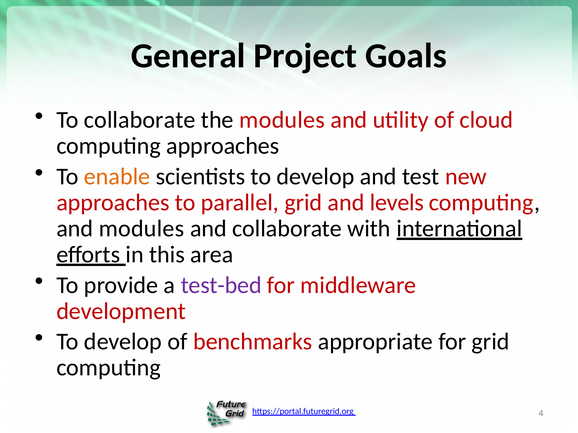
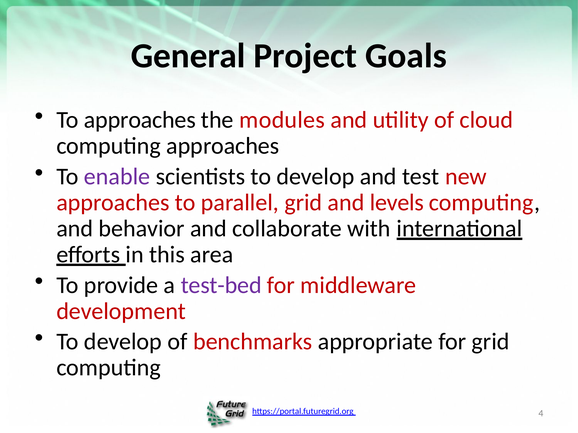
To collaborate: collaborate -> approaches (140, 120)
enable colour: orange -> purple (117, 177)
and modules: modules -> behavior (142, 229)
